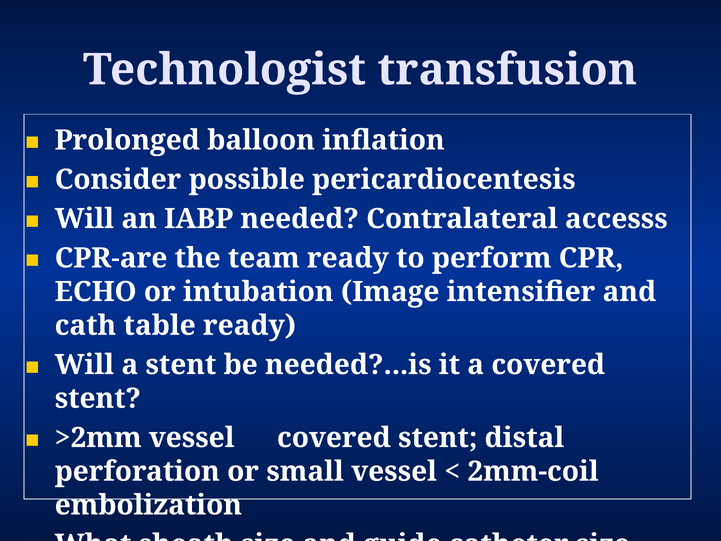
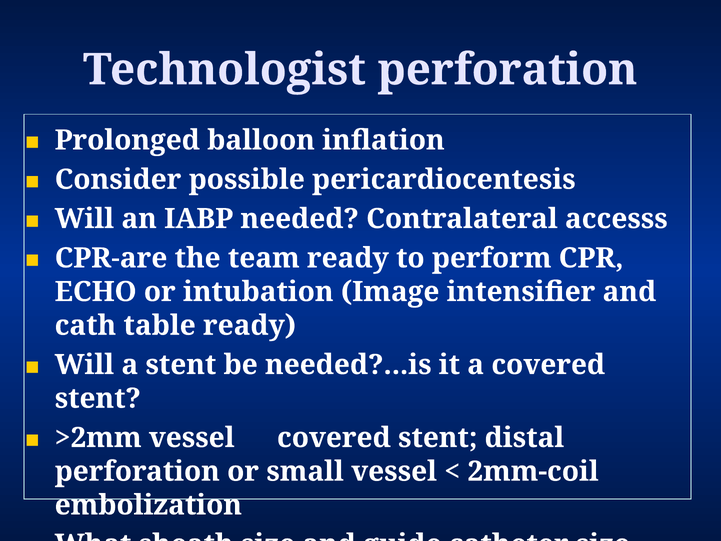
Technologist transfusion: transfusion -> perforation (507, 70)
